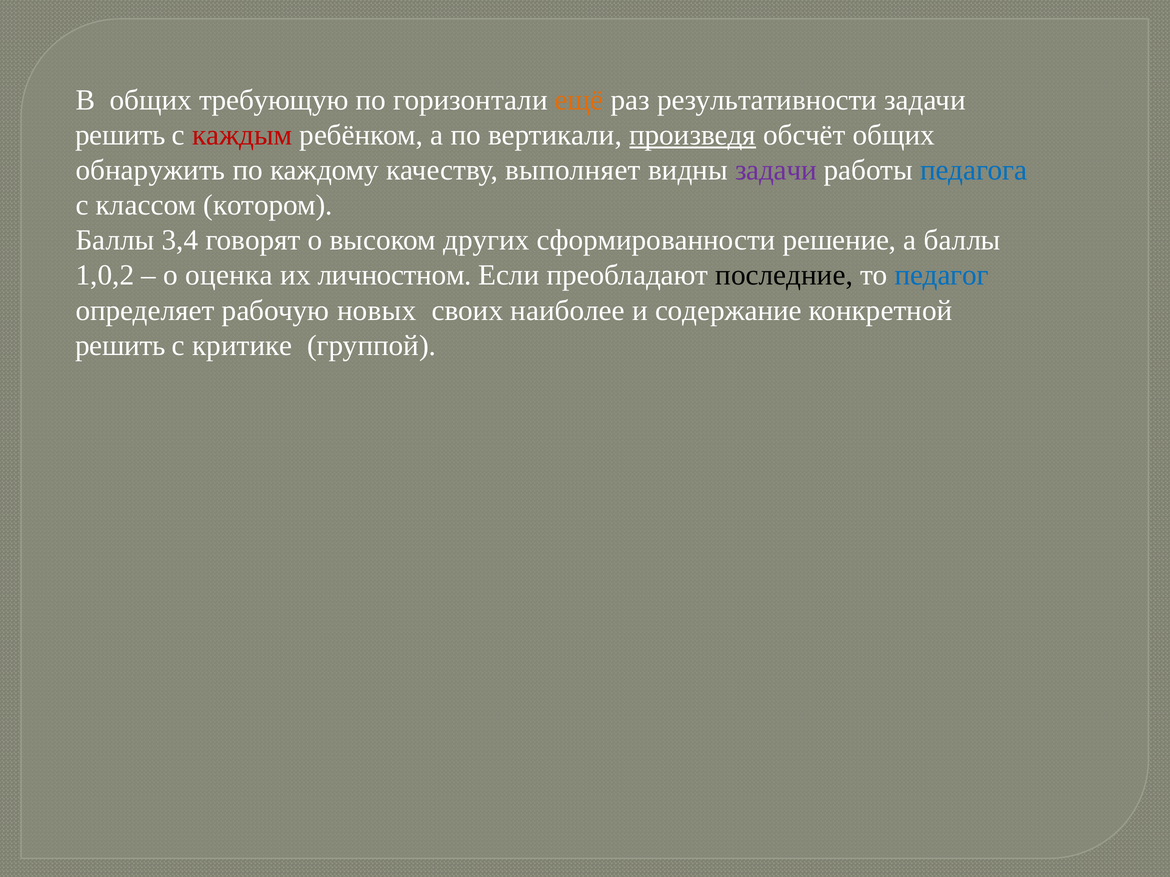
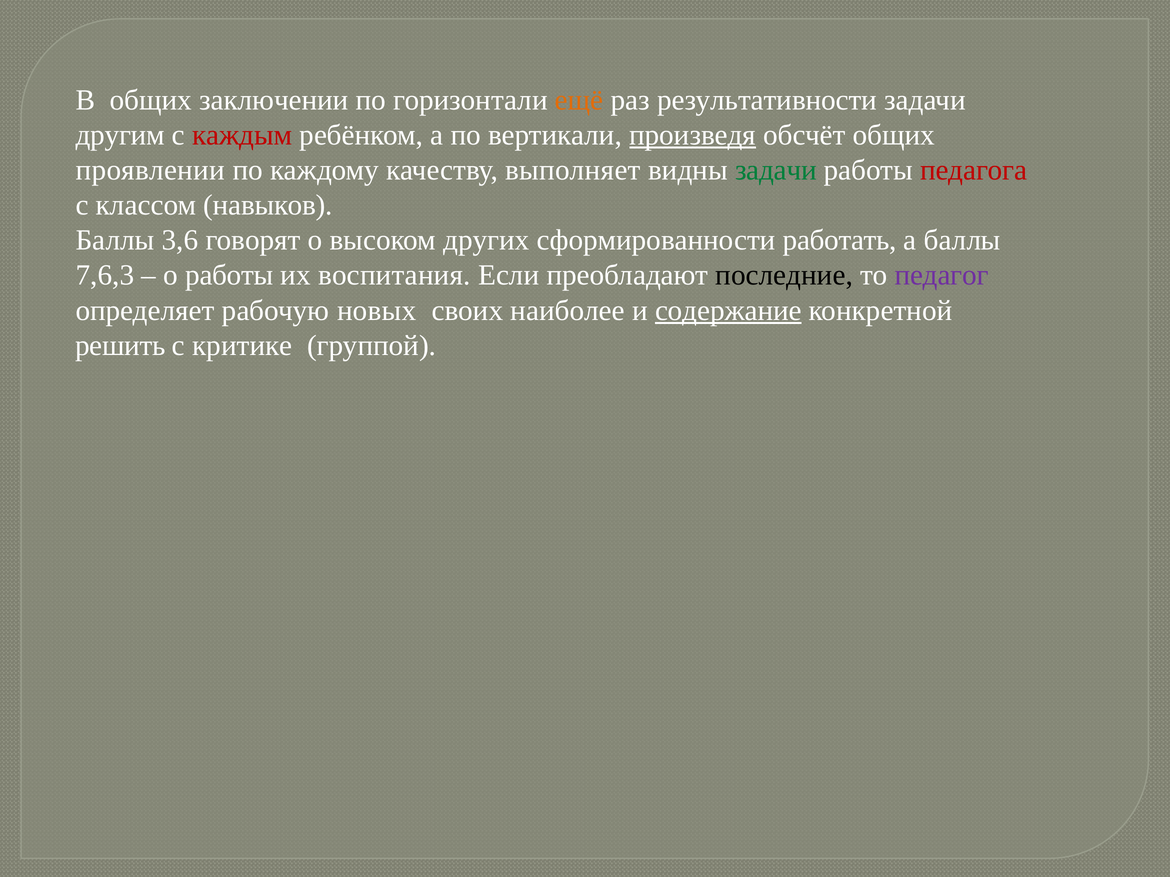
требующую: требующую -> заключении (274, 100)
решить: решить -> другим (120, 135)
обнаружить: обнаружить -> проявлении (150, 170)
задачи colour: purple -> green (776, 170)
педагога colour: blue -> red (974, 170)
котором: котором -> навыков (268, 205)
3,4: 3,4 -> 3,6 (180, 240)
решение: решение -> работать (840, 240)
1,0,2: 1,0,2 -> 7,6,3 (105, 275)
о оценка: оценка -> работы (229, 275)
личностном: личностном -> воспитания (394, 275)
педагог colour: blue -> purple (942, 275)
содержание underline: none -> present (728, 311)
